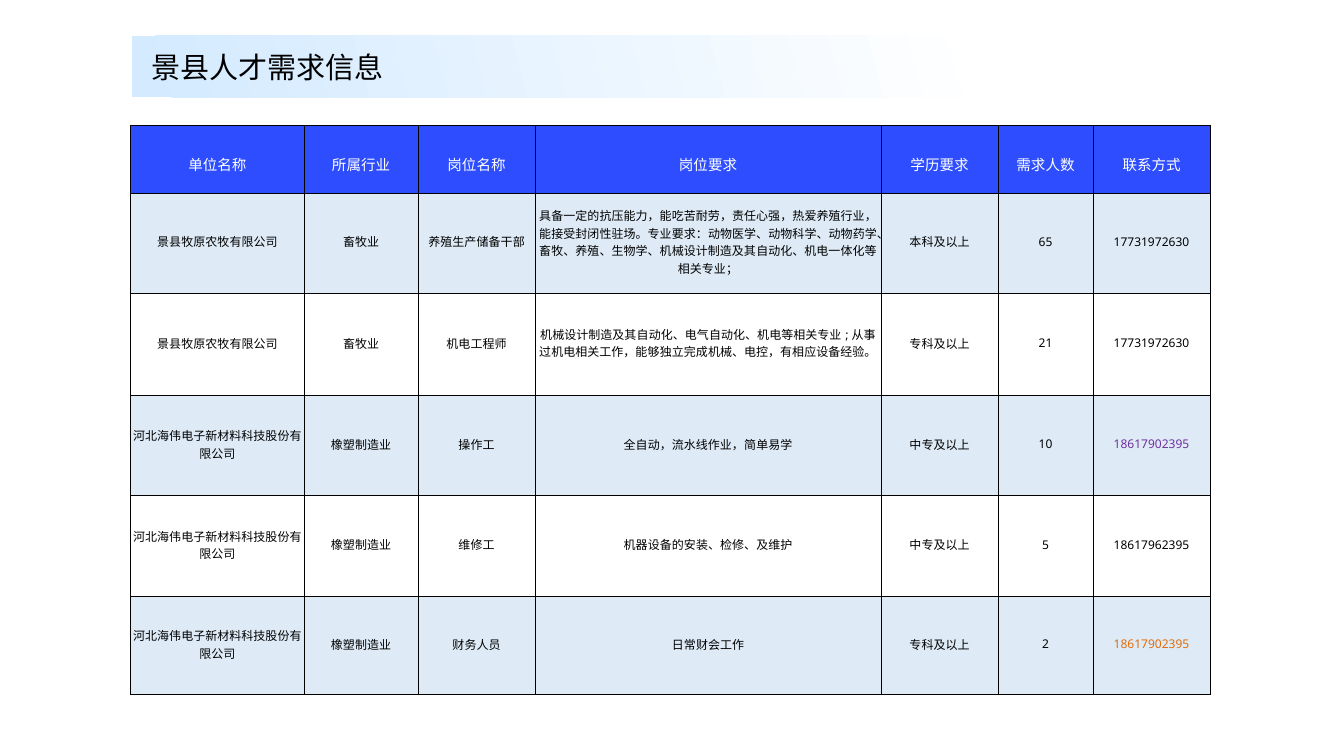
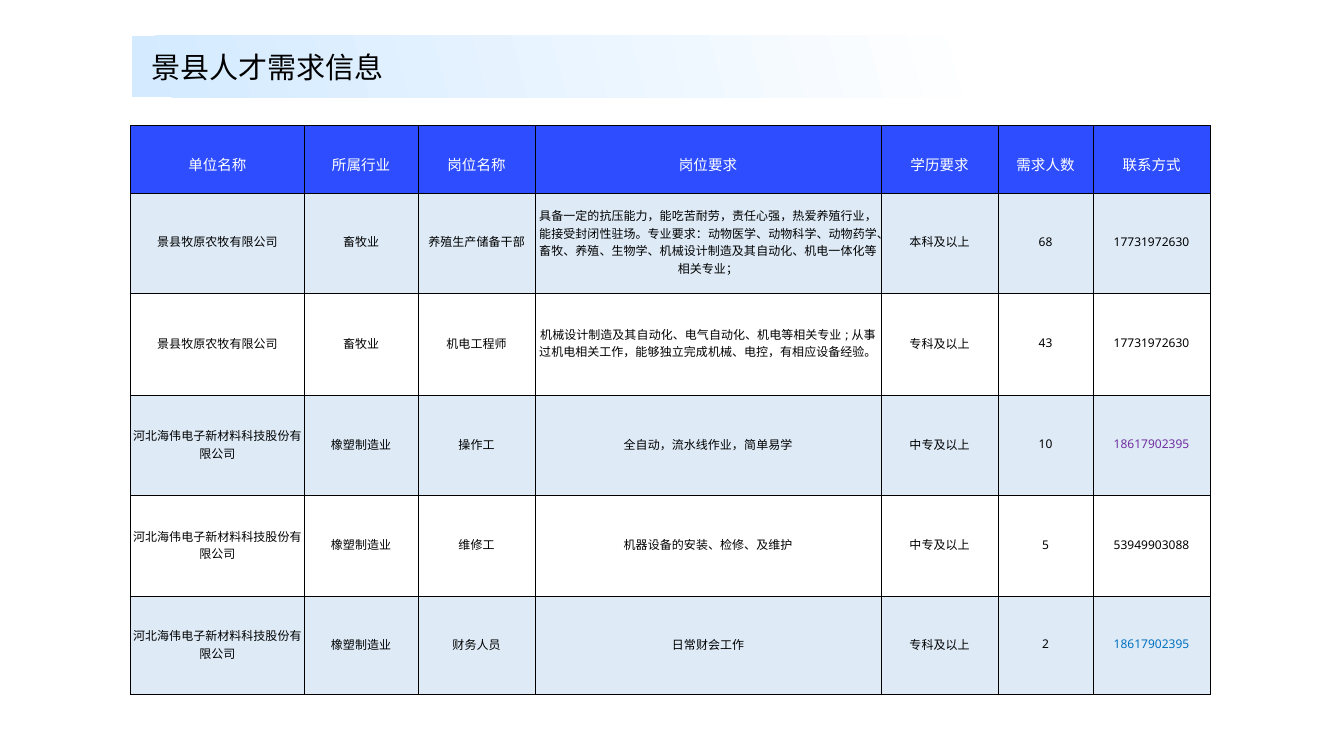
65: 65 -> 68 (1046, 242)
21: 21 -> 43 (1046, 343)
18617962395: 18617962395 -> 53949903088 (1151, 545)
18617902395 colour: orange -> blue (1151, 644)
